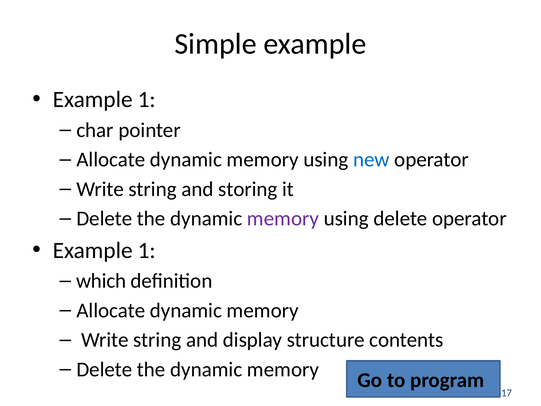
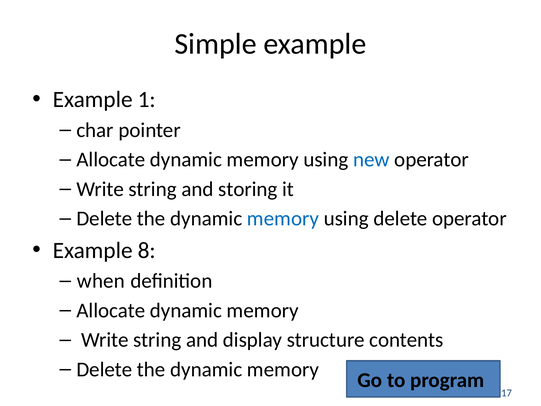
memory colour: purple -> blue (283, 219)
1: 1 -> 8 (147, 250)
which: which -> when (101, 281)
